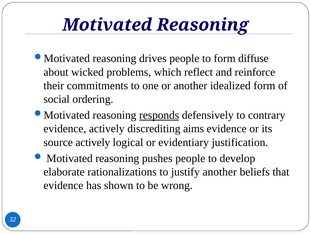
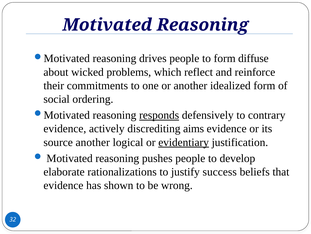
source actively: actively -> another (93, 142)
evidentiary underline: none -> present (184, 142)
justify another: another -> success (220, 171)
